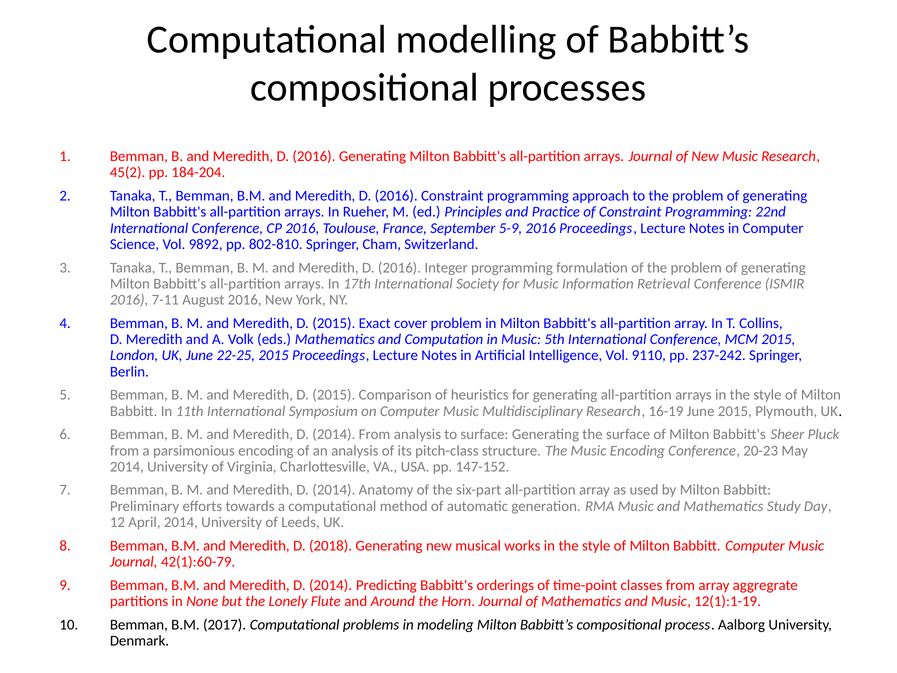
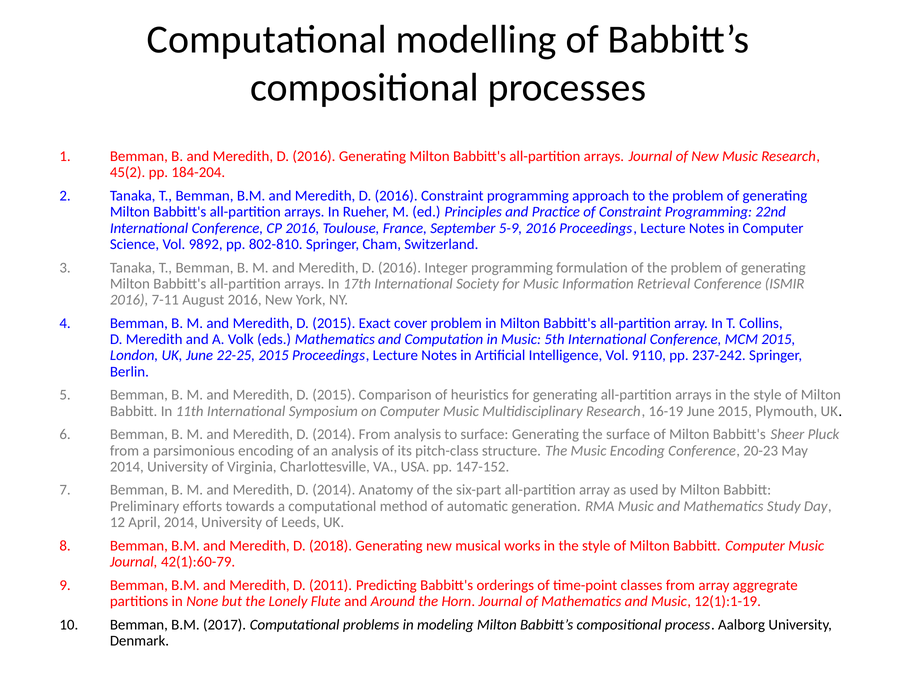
2014: 2014 -> 2011 (331, 585)
